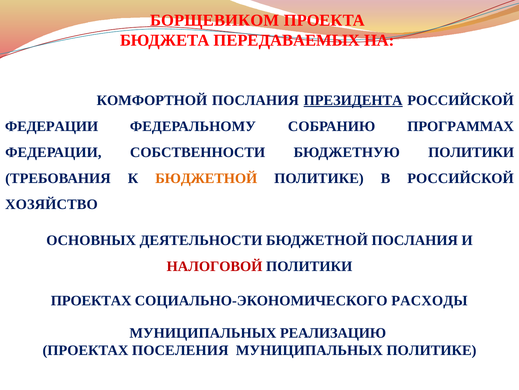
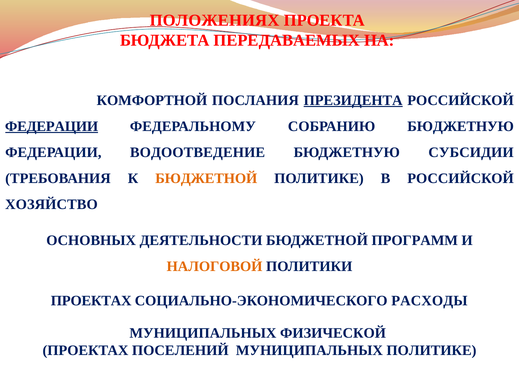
БОРЩЕВИКОМ: БОРЩЕВИКОМ -> ПОЛОЖЕНИЯХ (215, 20)
ФЕДЕРАЦИИ underline: none -> present (52, 126)
СОБРАНИЮ ПРОГРАММАХ: ПРОГРАММАХ -> БЮДЖЕТНУЮ (461, 126)
СОБСТВЕННОСТИ: СОБСТВЕННОСТИ -> ВОДООТВЕДЕНИЕ (197, 152)
БЮДЖЕТНУЮ ПОЛИТИКИ: ПОЛИТИКИ -> СУБСИДИИ (471, 152)
БЮДЖЕТНОЙ ПОСЛАНИЯ: ПОСЛАНИЯ -> ПРОГРАММ (415, 240)
НАЛОГОВОЙ colour: red -> orange (215, 266)
РЕАЛИЗАЦИЮ: РЕАЛИЗАЦИЮ -> ФИЗИЧЕСКОЙ (333, 333)
ПОСЕЛЕНИЯ: ПОСЕЛЕНИЯ -> ПОСЕЛЕНИЙ (180, 350)
